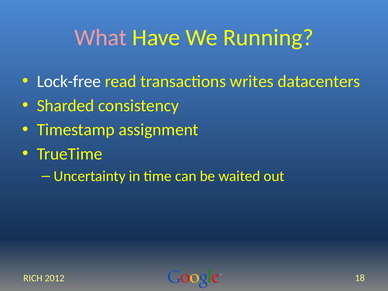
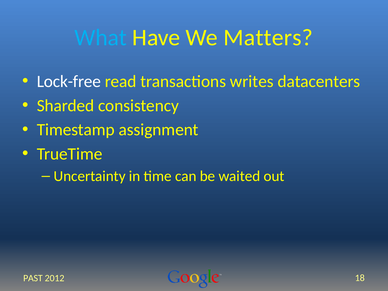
What colour: pink -> light blue (101, 38)
Running: Running -> Matters (268, 38)
RICH: RICH -> PAST (33, 278)
